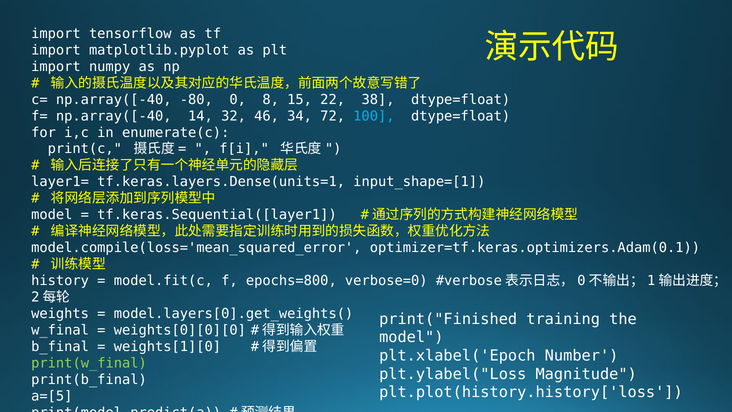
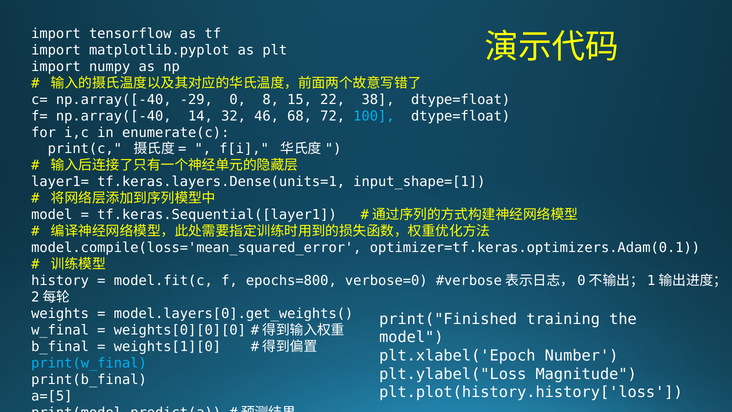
-80: -80 -> -29 (196, 99)
34: 34 -> 68 (300, 116)
print(w_final colour: light green -> light blue (89, 363)
